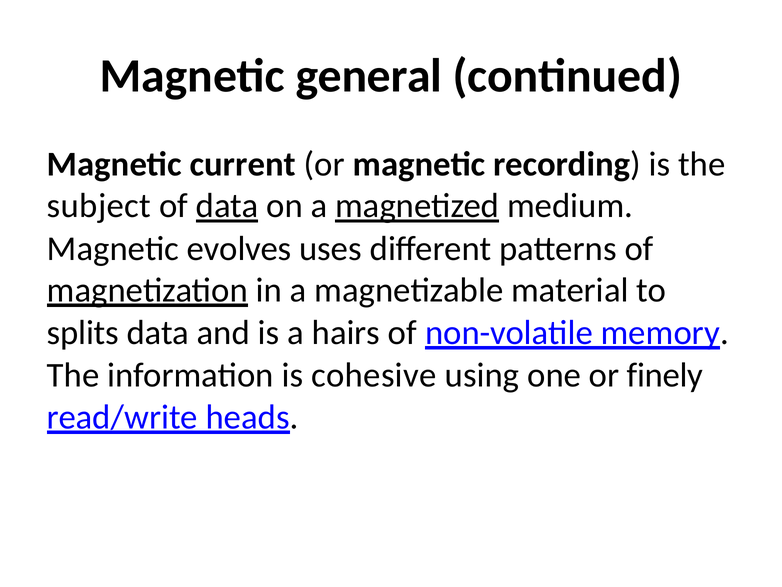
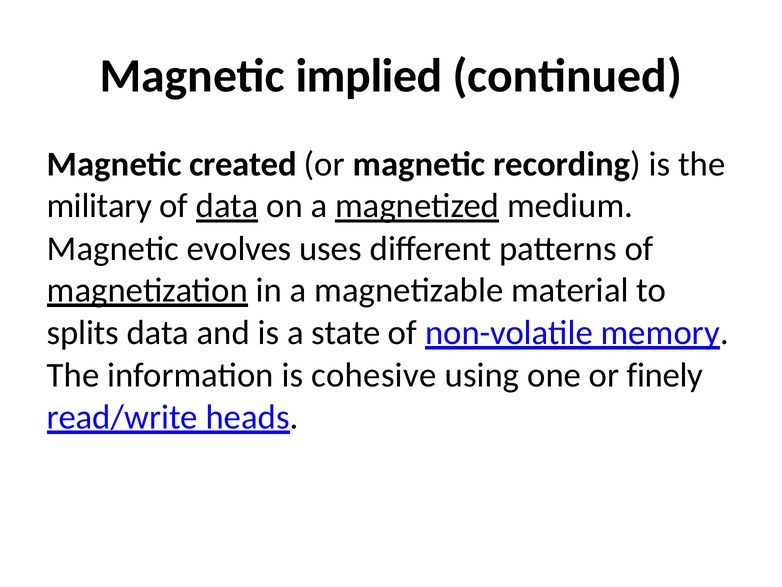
general: general -> implied (369, 76)
current: current -> created (243, 164)
subject: subject -> military (99, 206)
hairs: hairs -> state (346, 333)
